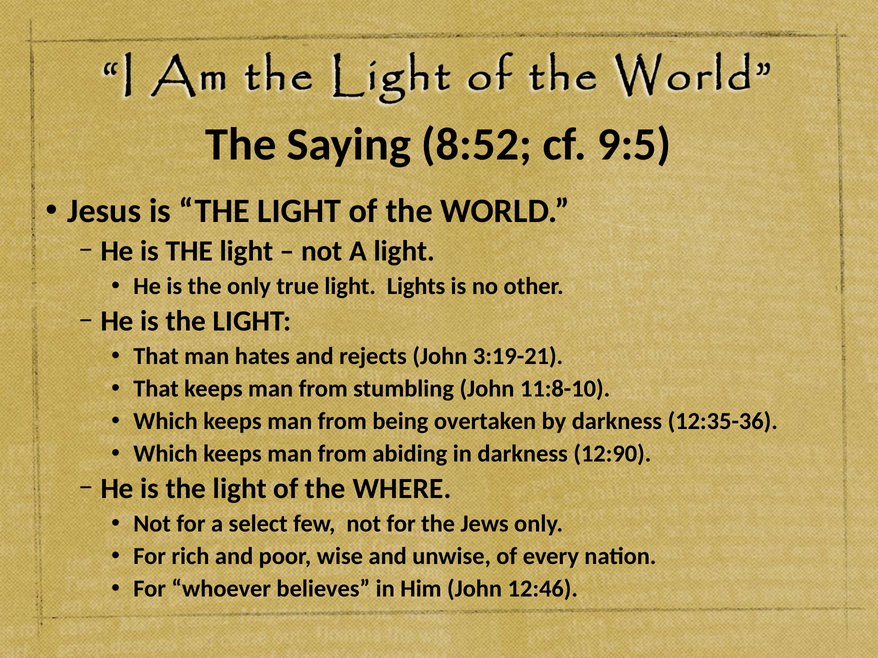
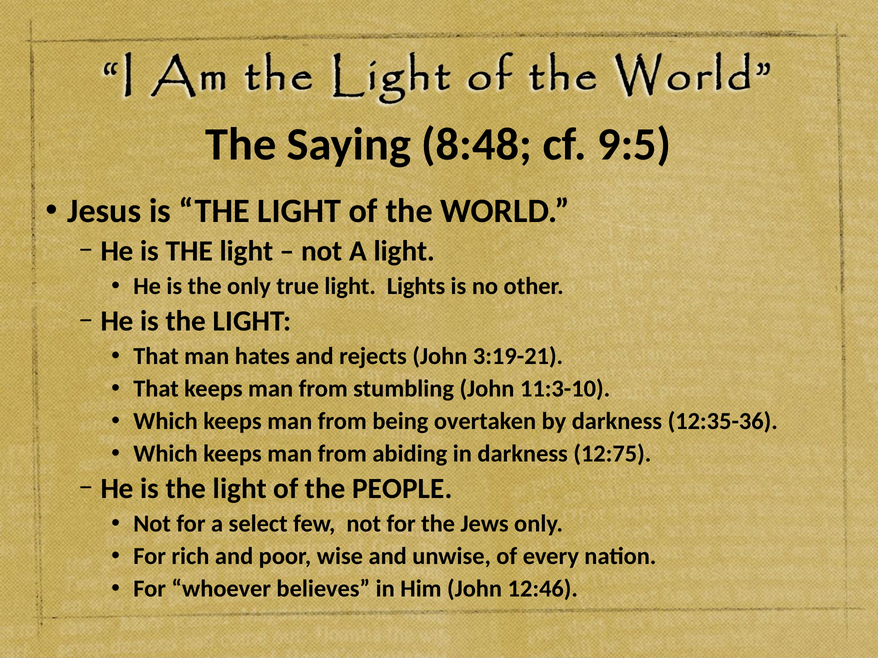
8:52: 8:52 -> 8:48 (477, 145)
11:8-10: 11:8-10 -> 11:3-10 (565, 389)
12:90: 12:90 -> 12:75 (612, 454)
WHERE: WHERE -> PEOPLE (402, 489)
